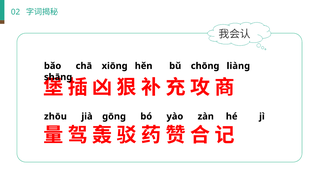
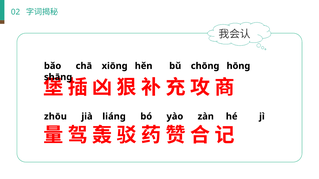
liànɡ: liànɡ -> hōnɡ (238, 66)
ɡōnɡ: ɡōnɡ -> liánɡ (114, 117)
